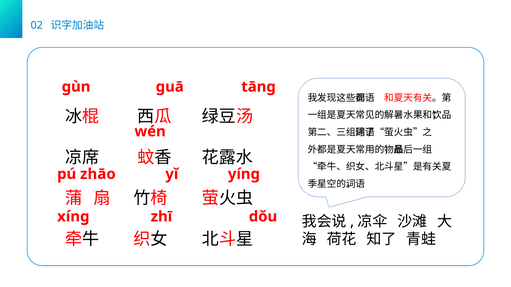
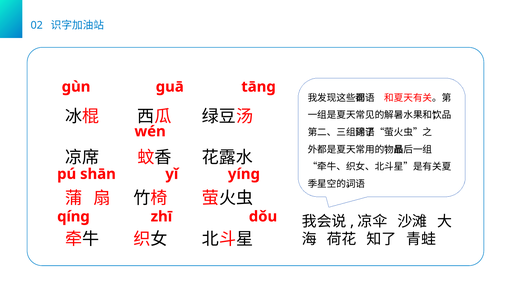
zhāo: zhāo -> shān (98, 174)
xíng: xíng -> qíng (73, 217)
